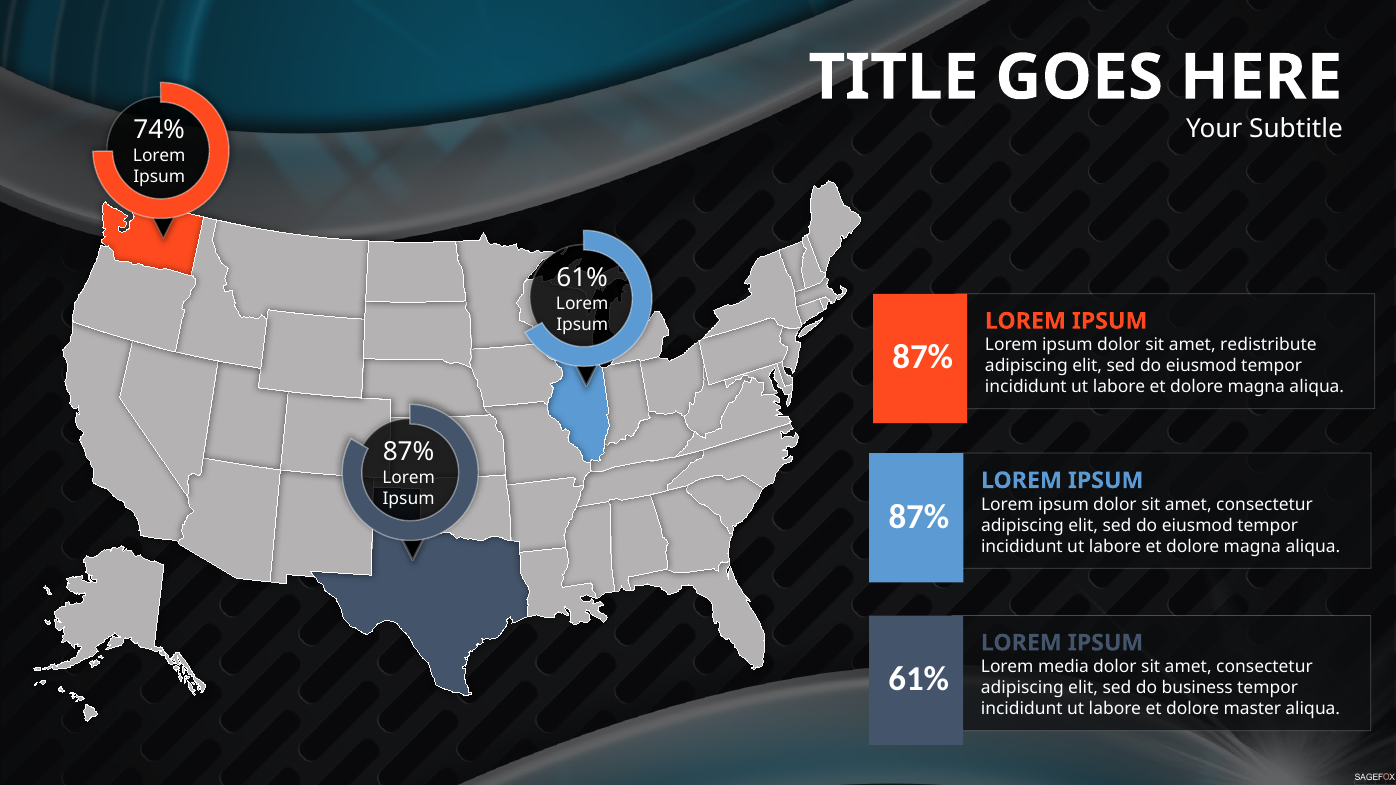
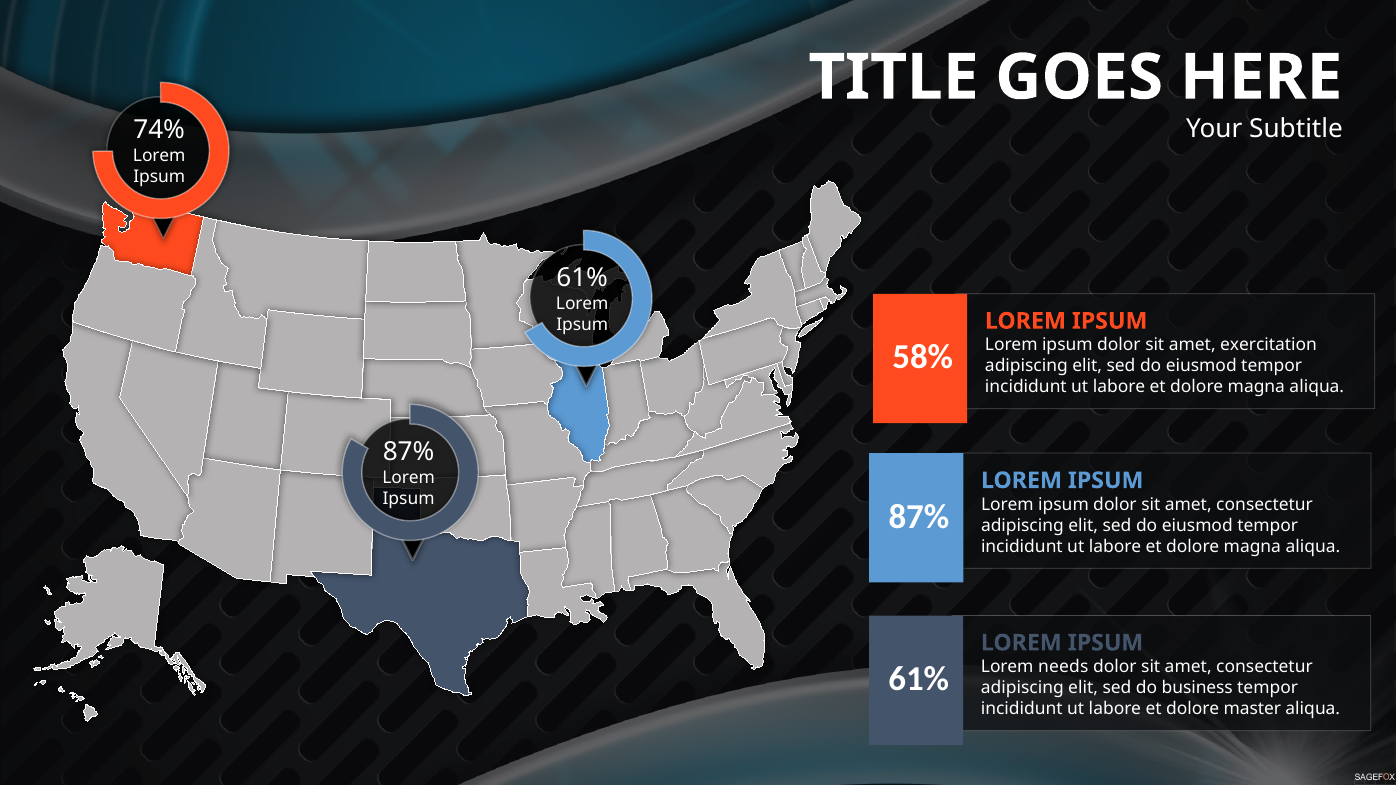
redistribute: redistribute -> exercitation (1269, 345)
87%: 87% -> 58% (923, 357)
media: media -> needs (1063, 667)
